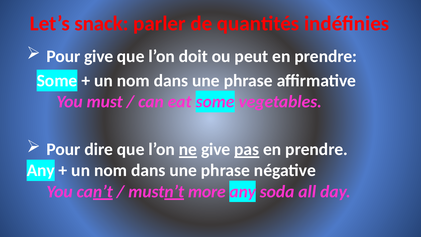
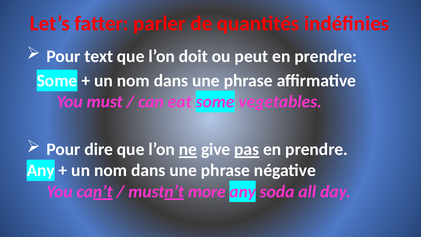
snack: snack -> fatter (102, 23)
Pour give: give -> text (99, 56)
